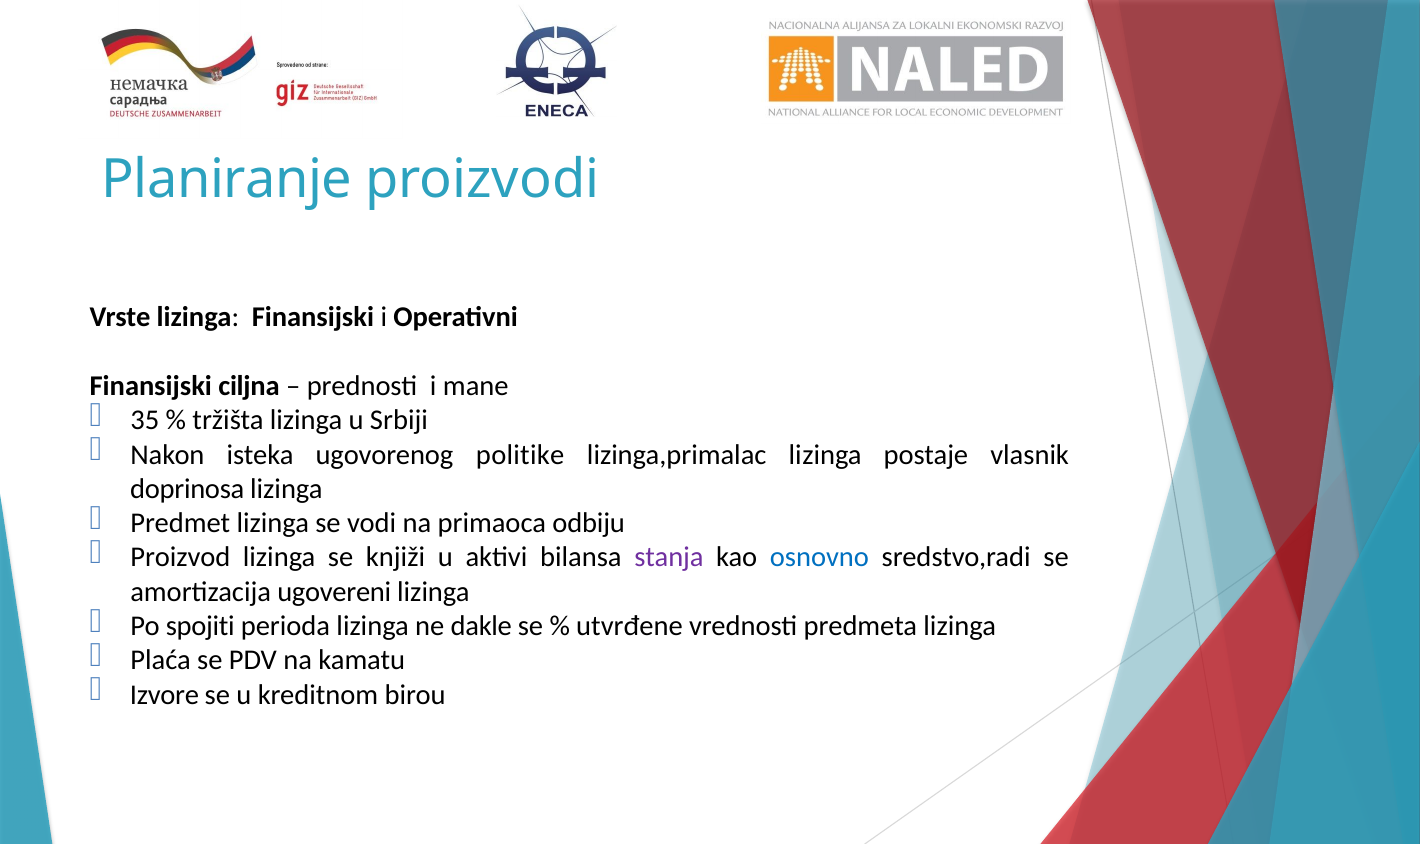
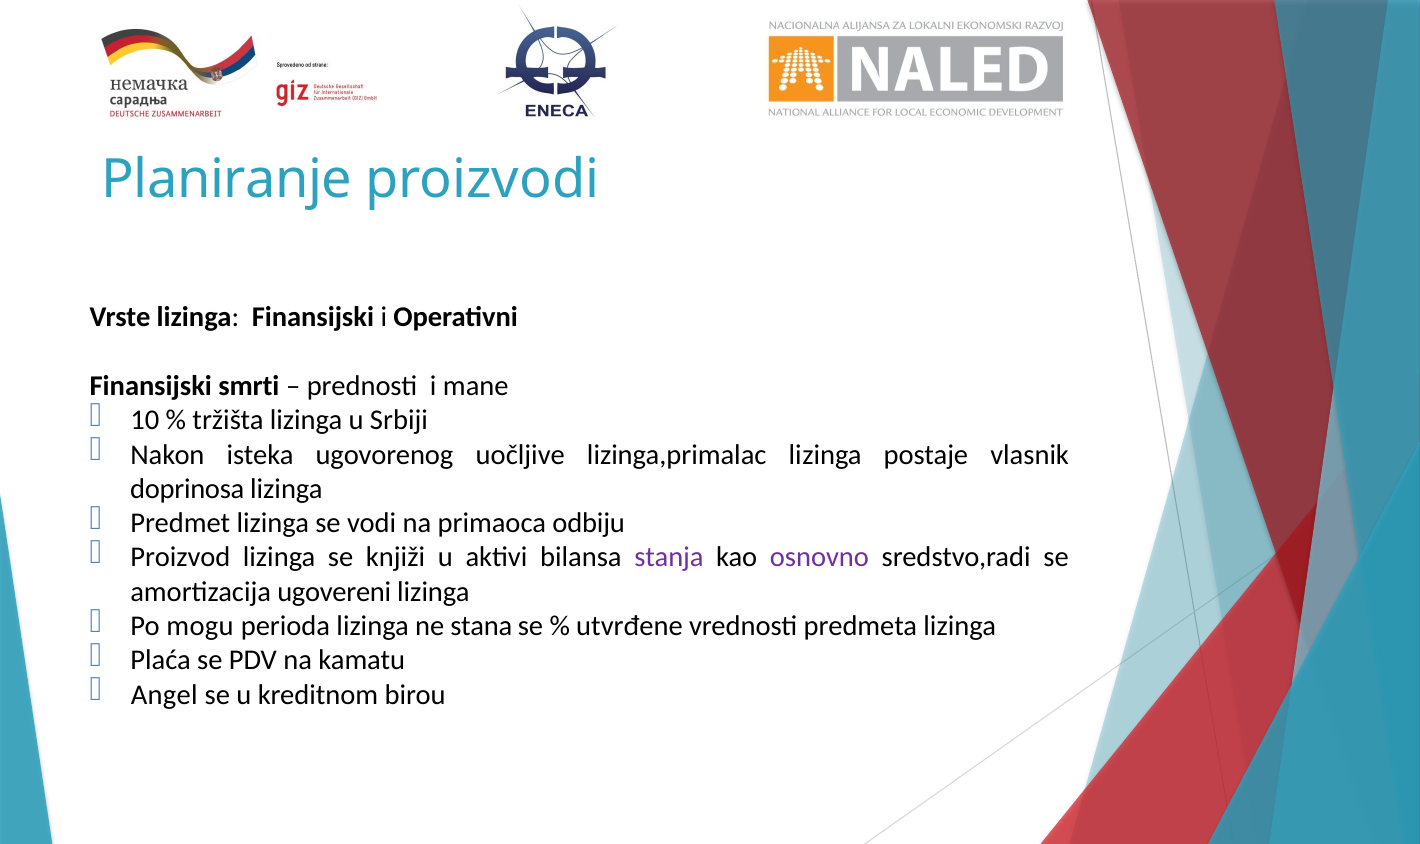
ciljna: ciljna -> smrti (249, 386)
35: 35 -> 10 (145, 420)
politike: politike -> uočljive (520, 455)
osnovno colour: blue -> purple (819, 557)
spojiti: spojiti -> mogu (200, 626)
dakle: dakle -> stana (481, 626)
Izvore: Izvore -> Angel (164, 695)
